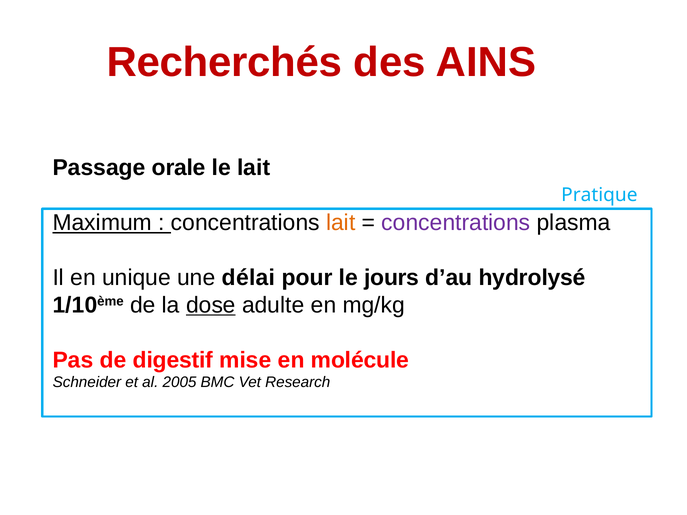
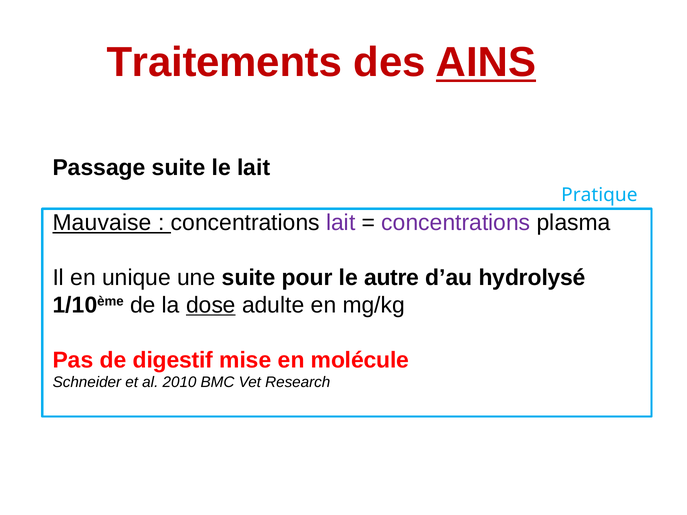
Recherchés: Recherchés -> Traitements (224, 63)
AINS underline: none -> present (486, 63)
Passage orale: orale -> suite (179, 168)
Maximum: Maximum -> Mauvaise (102, 223)
lait colour: orange -> purple (341, 223)
une délai: délai -> suite (249, 278)
jours: jours -> autre (392, 278)
2005: 2005 -> 2010 (180, 383)
